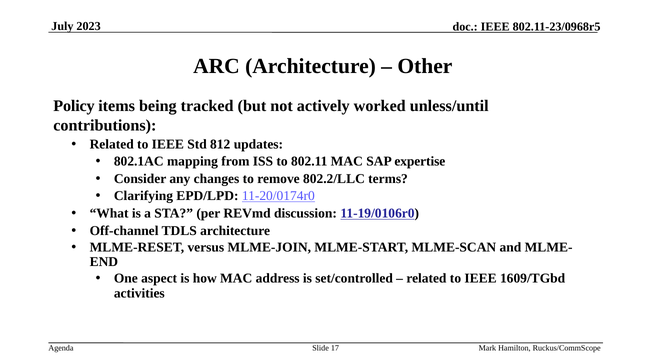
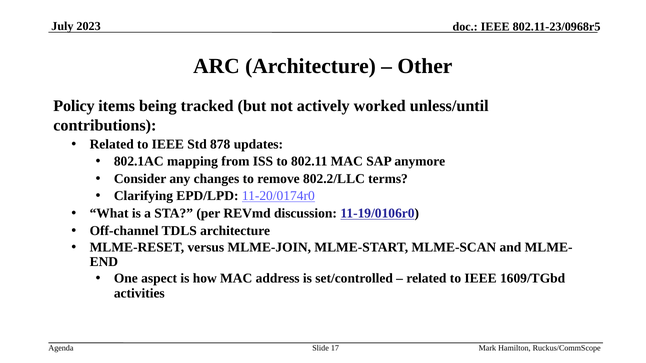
812: 812 -> 878 (220, 144)
expertise: expertise -> anymore (420, 162)
